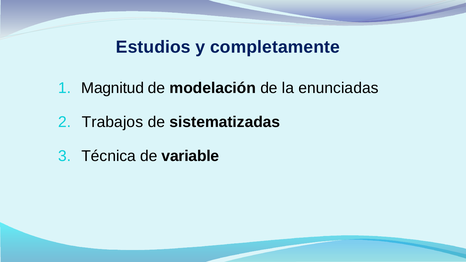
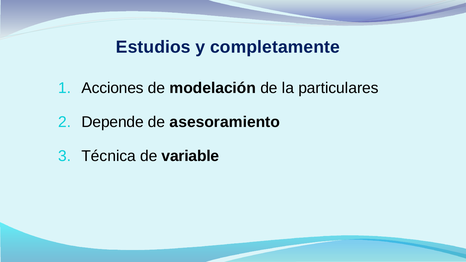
Magnitud: Magnitud -> Acciones (113, 88)
enunciadas: enunciadas -> particulares (338, 88)
Trabajos: Trabajos -> Depende (113, 122)
sistematizadas: sistematizadas -> asesoramiento (225, 122)
